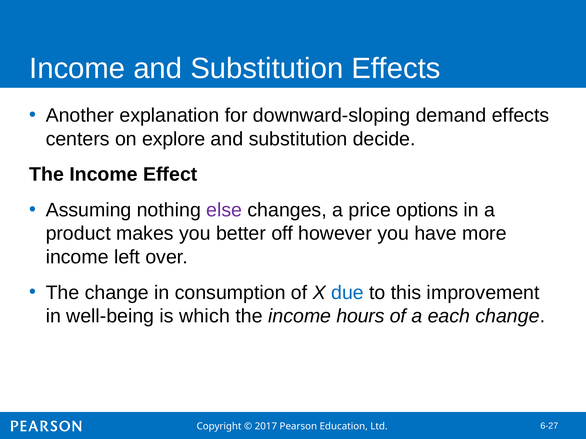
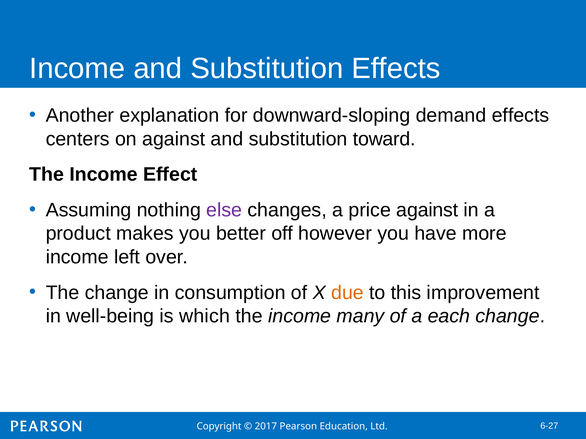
on explore: explore -> against (174, 139)
decide: decide -> toward (384, 139)
price options: options -> against (427, 210)
due colour: blue -> orange (347, 293)
hours: hours -> many (360, 316)
